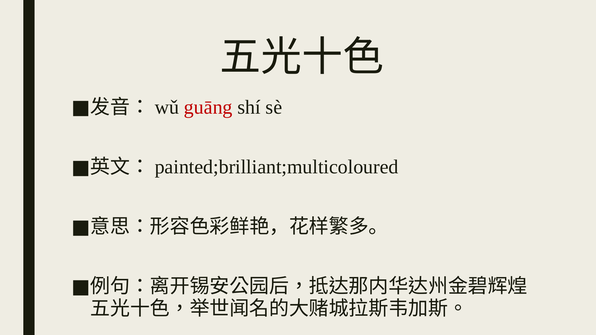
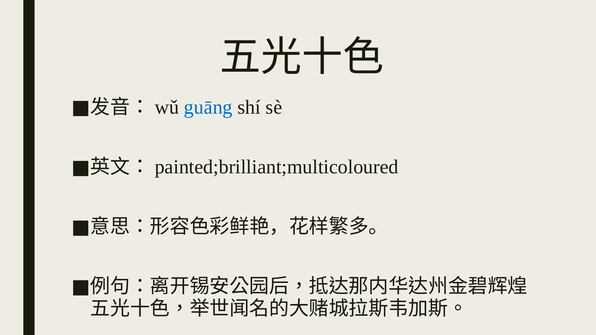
guāng colour: red -> blue (208, 107)
